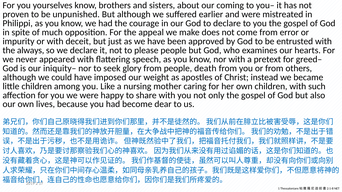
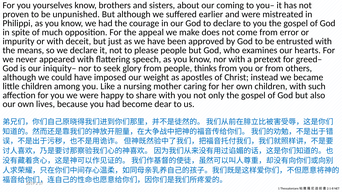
always: always -> means (31, 50)
death: death -> thinks (205, 68)
